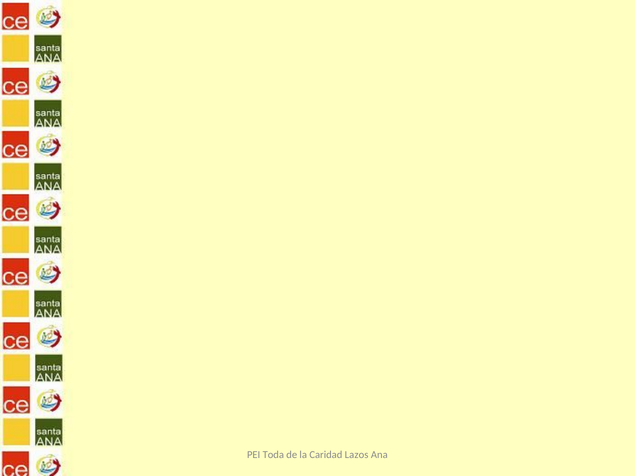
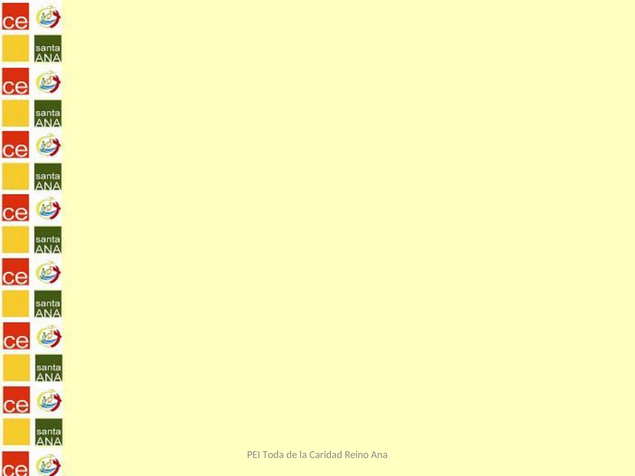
Lazos: Lazos -> Reino (357, 455)
